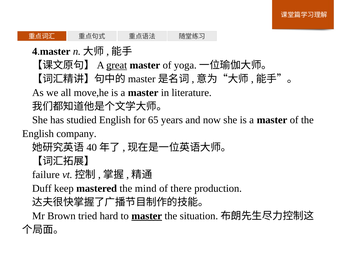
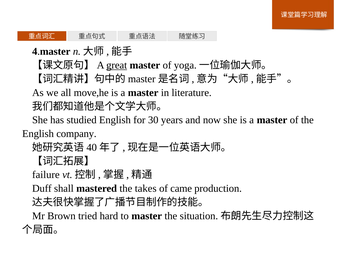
65: 65 -> 30 (153, 120)
keep: keep -> shall (64, 188)
mind: mind -> takes (146, 188)
there: there -> came (181, 188)
master underline: present -> none (147, 216)
